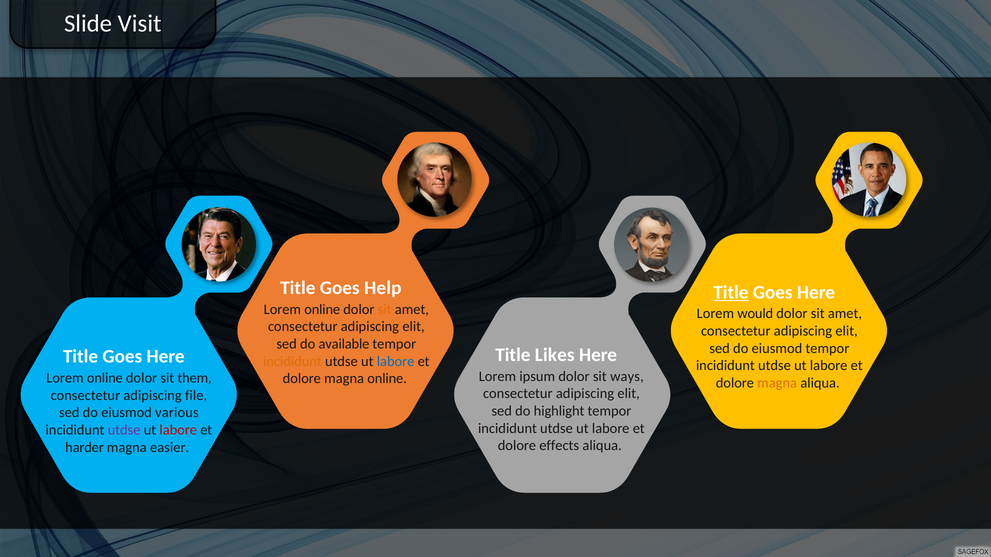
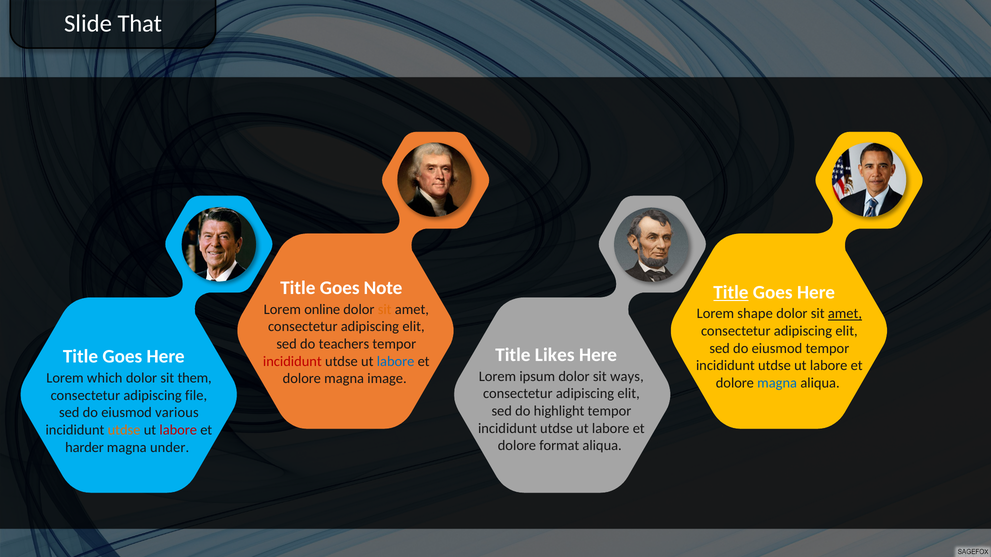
Visit: Visit -> That (140, 23)
Help: Help -> Note (383, 288)
would: would -> shape (755, 314)
amet underline: none -> present (845, 314)
available: available -> teachers (344, 344)
incididunt colour: orange -> red (292, 362)
online: online -> which (105, 378)
magna online: online -> image (387, 379)
magna colour: orange -> blue (777, 383)
utdse colour: purple -> orange (124, 430)
effects: effects -> format (559, 446)
easier: easier -> under (170, 448)
